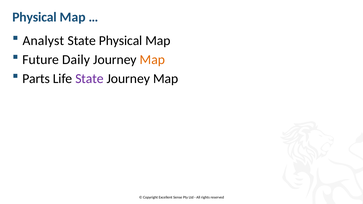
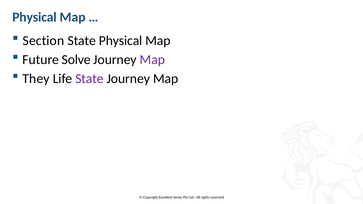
Analyst: Analyst -> Section (43, 41)
Daily: Daily -> Solve (76, 60)
Map colour: orange -> purple (152, 60)
Parts: Parts -> They (36, 79)
